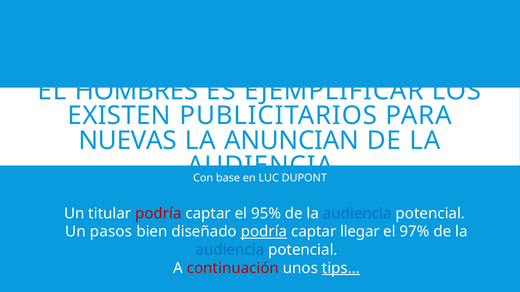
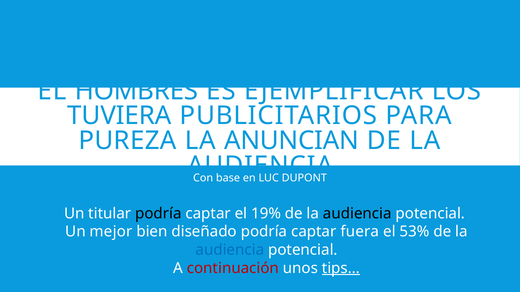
EXISTEN: EXISTEN -> TUVIERA (119, 116)
NUEVAS: NUEVAS -> PUREZA (127, 141)
podría colour: red -> black (158, 214)
95%: 95% -> 19% (266, 214)
audiencia colour: blue -> black (357, 214)
pasos: pasos -> mejor (111, 232)
podría underline: present -> none (264, 232)
llegar: llegar -> fuera (360, 232)
97%: 97% -> 53% (415, 232)
